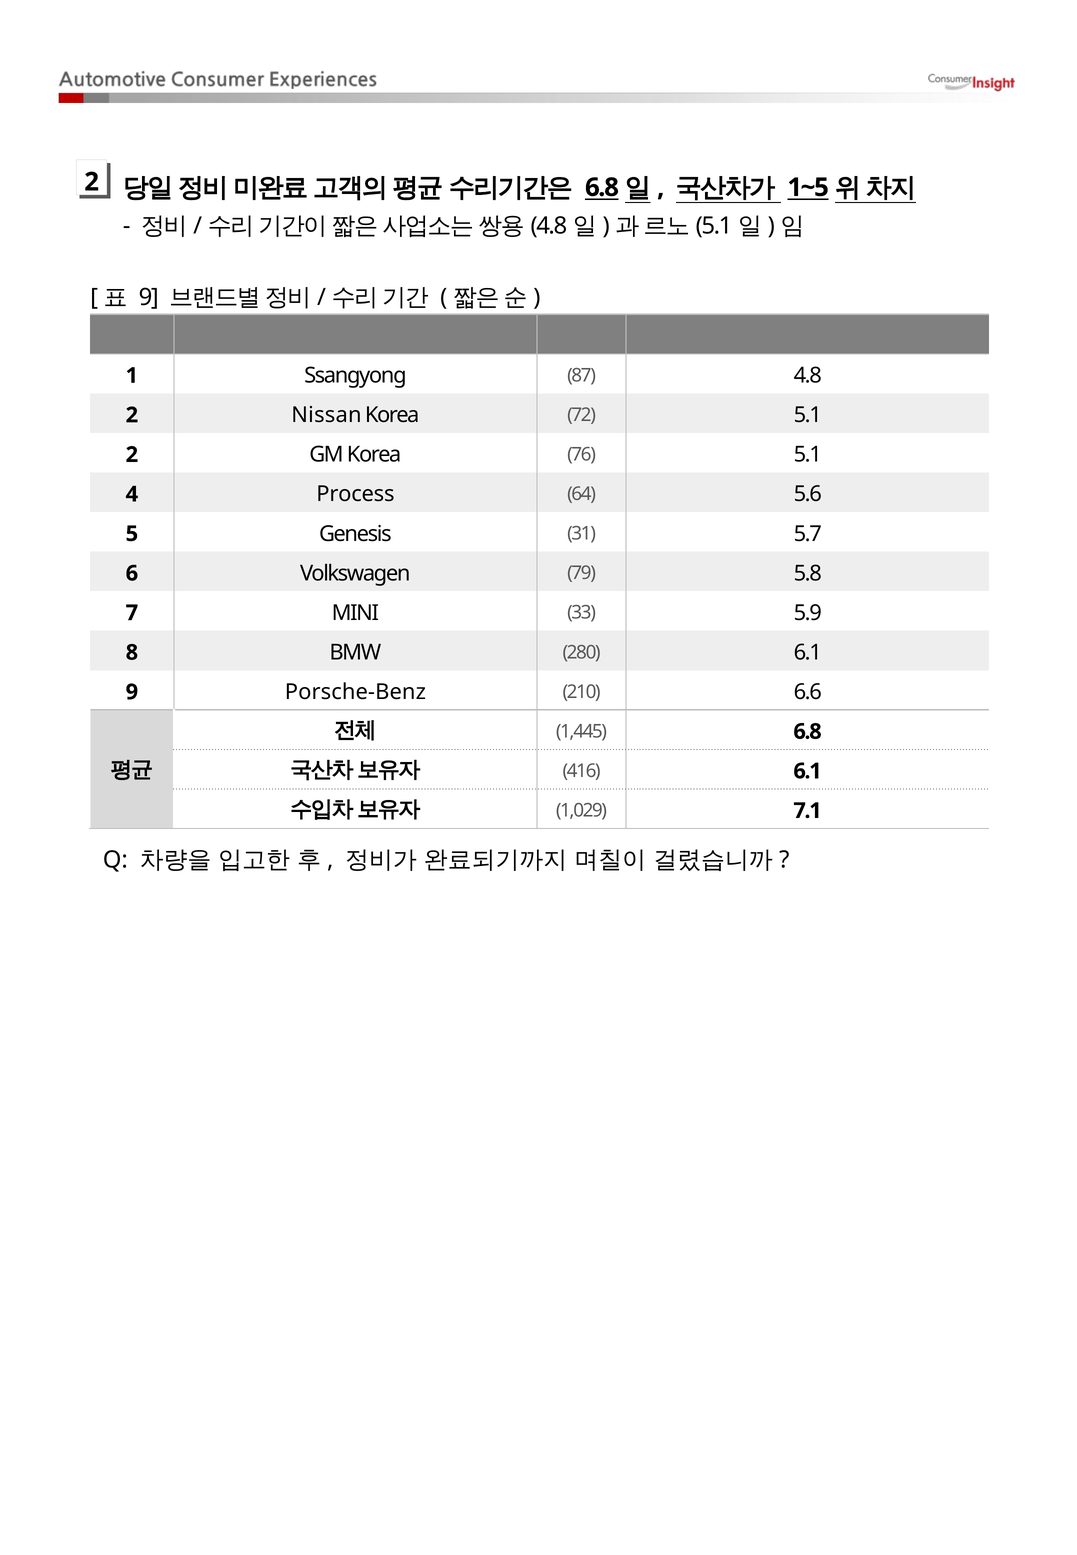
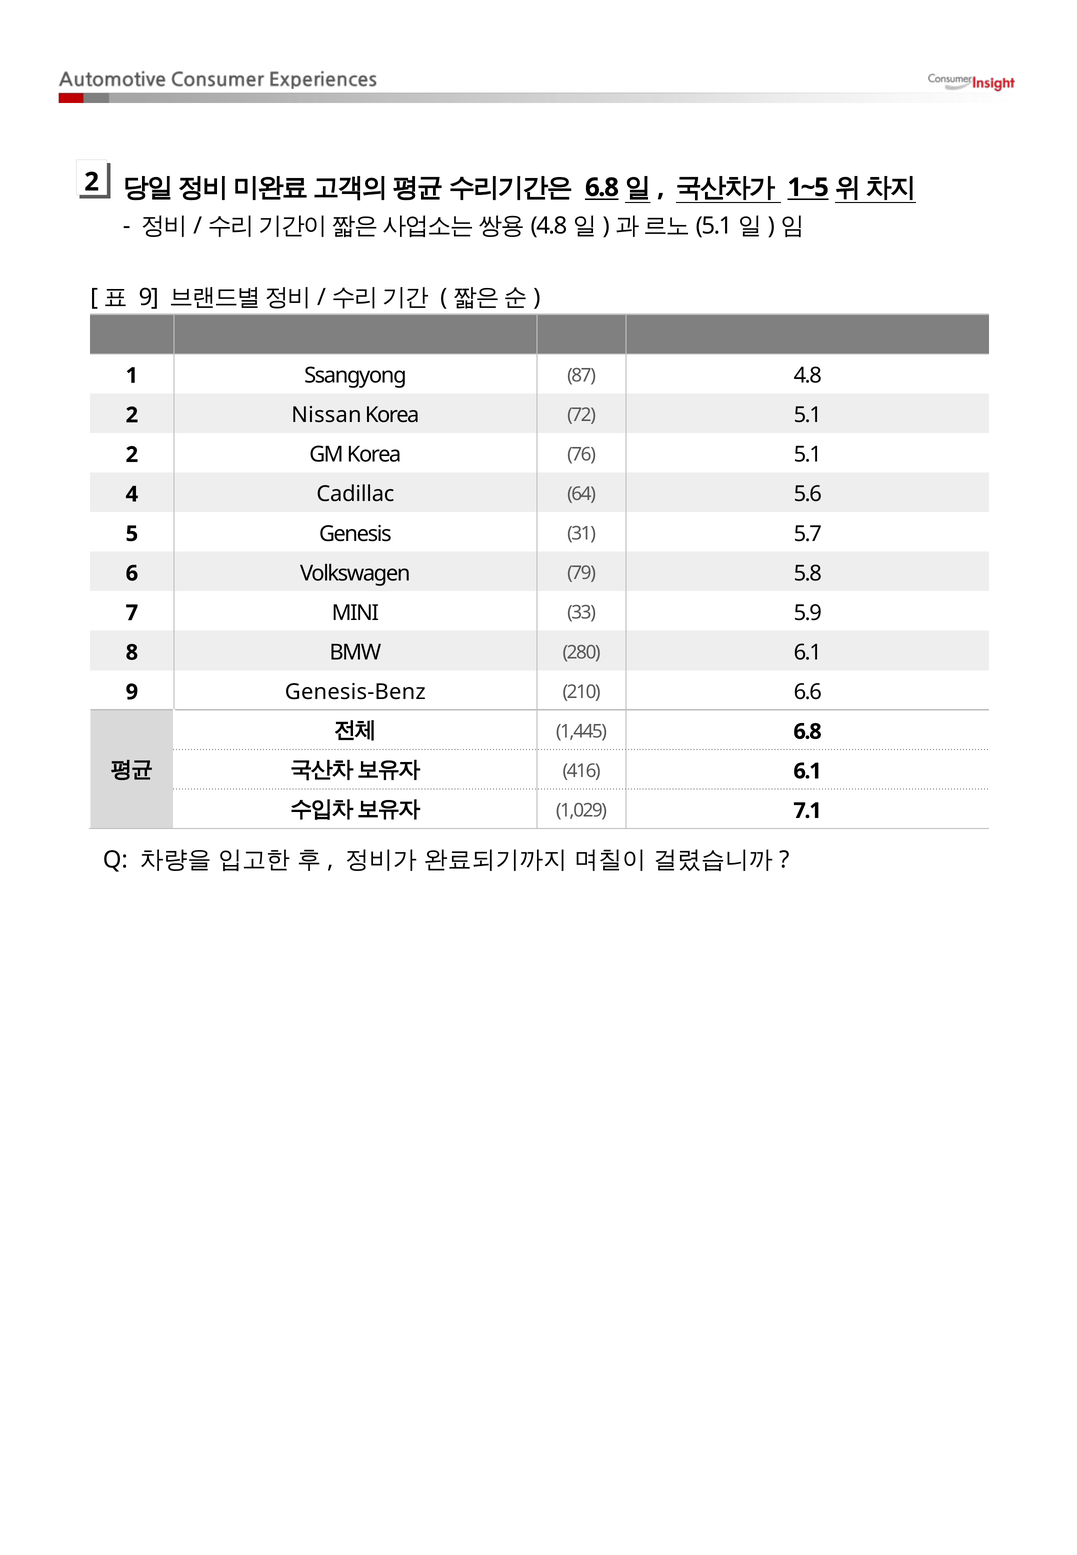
Process: Process -> Cadillac (355, 494)
Porsche-Benz: Porsche-Benz -> Genesis-Benz (355, 692)
